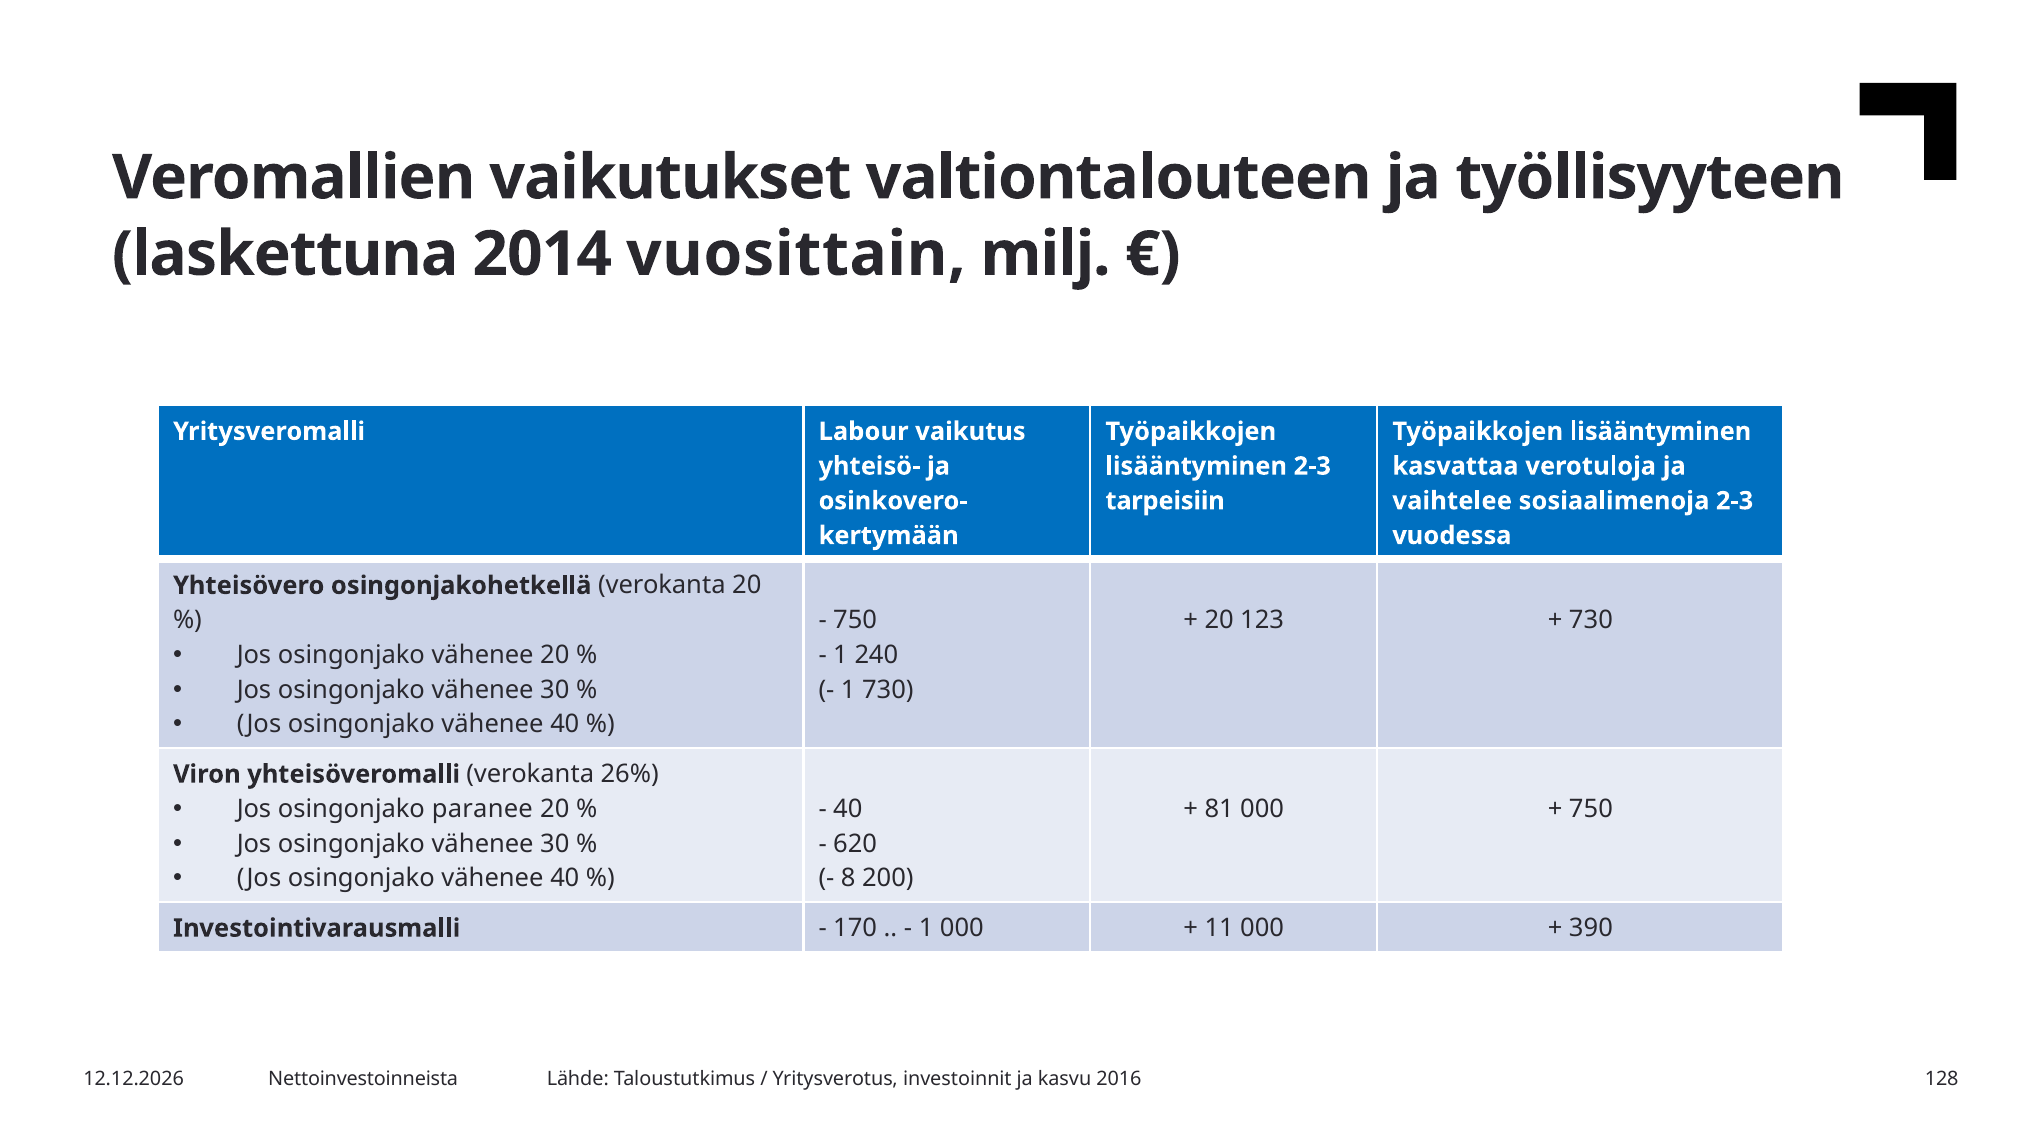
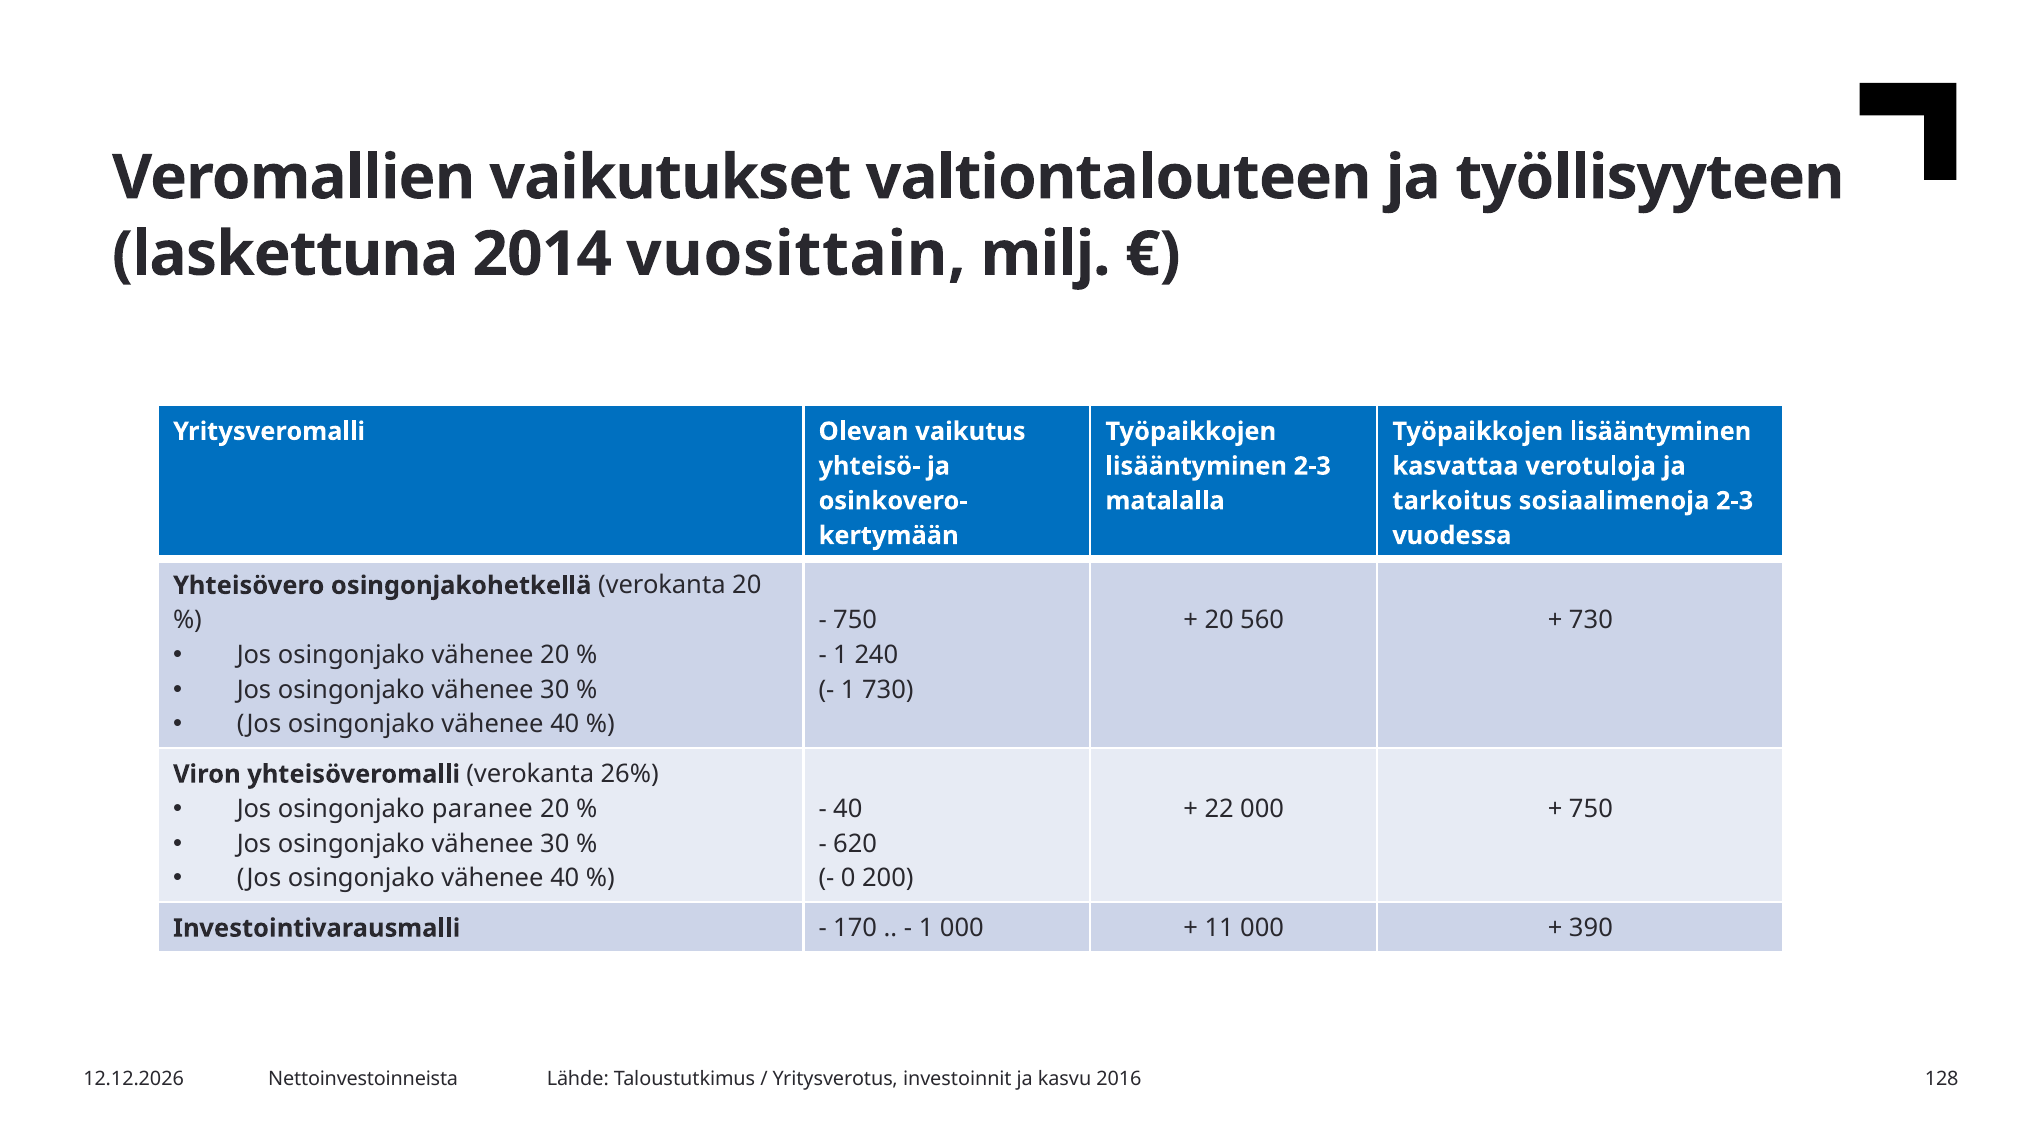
Labour: Labour -> Olevan (864, 431)
tarpeisiin: tarpeisiin -> matalalla (1165, 501)
vaihtelee: vaihtelee -> tarkoitus (1452, 501)
123: 123 -> 560 (1262, 620)
81: 81 -> 22 (1219, 809)
8: 8 -> 0 (848, 878)
